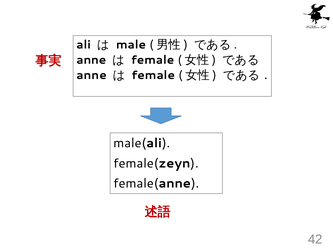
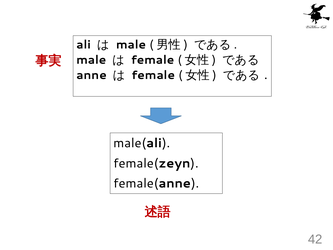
anne: anne -> male (91, 60)
